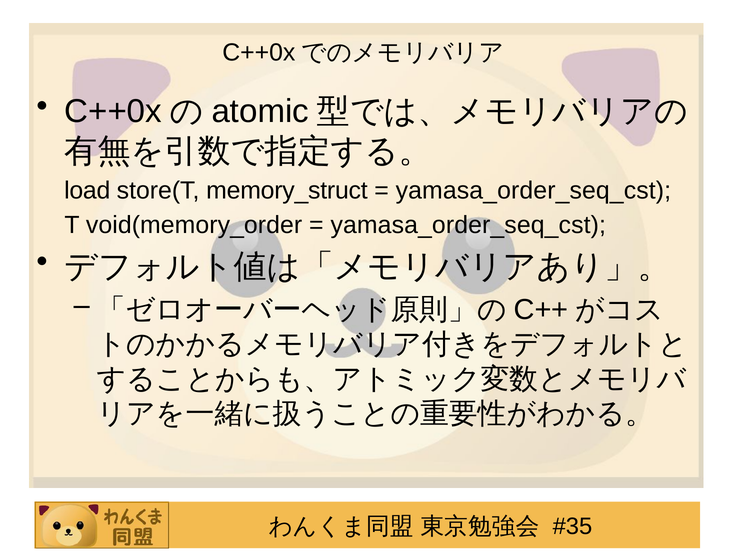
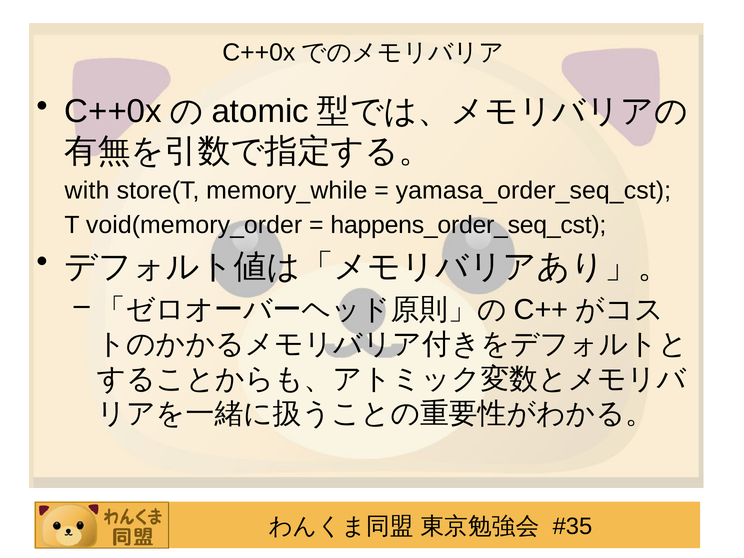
load: load -> with (87, 190)
memory_struct: memory_struct -> memory_while (287, 190)
yamasa_order_seq_cst: yamasa_order_seq_cst -> happens_order_seq_cst (468, 225)
